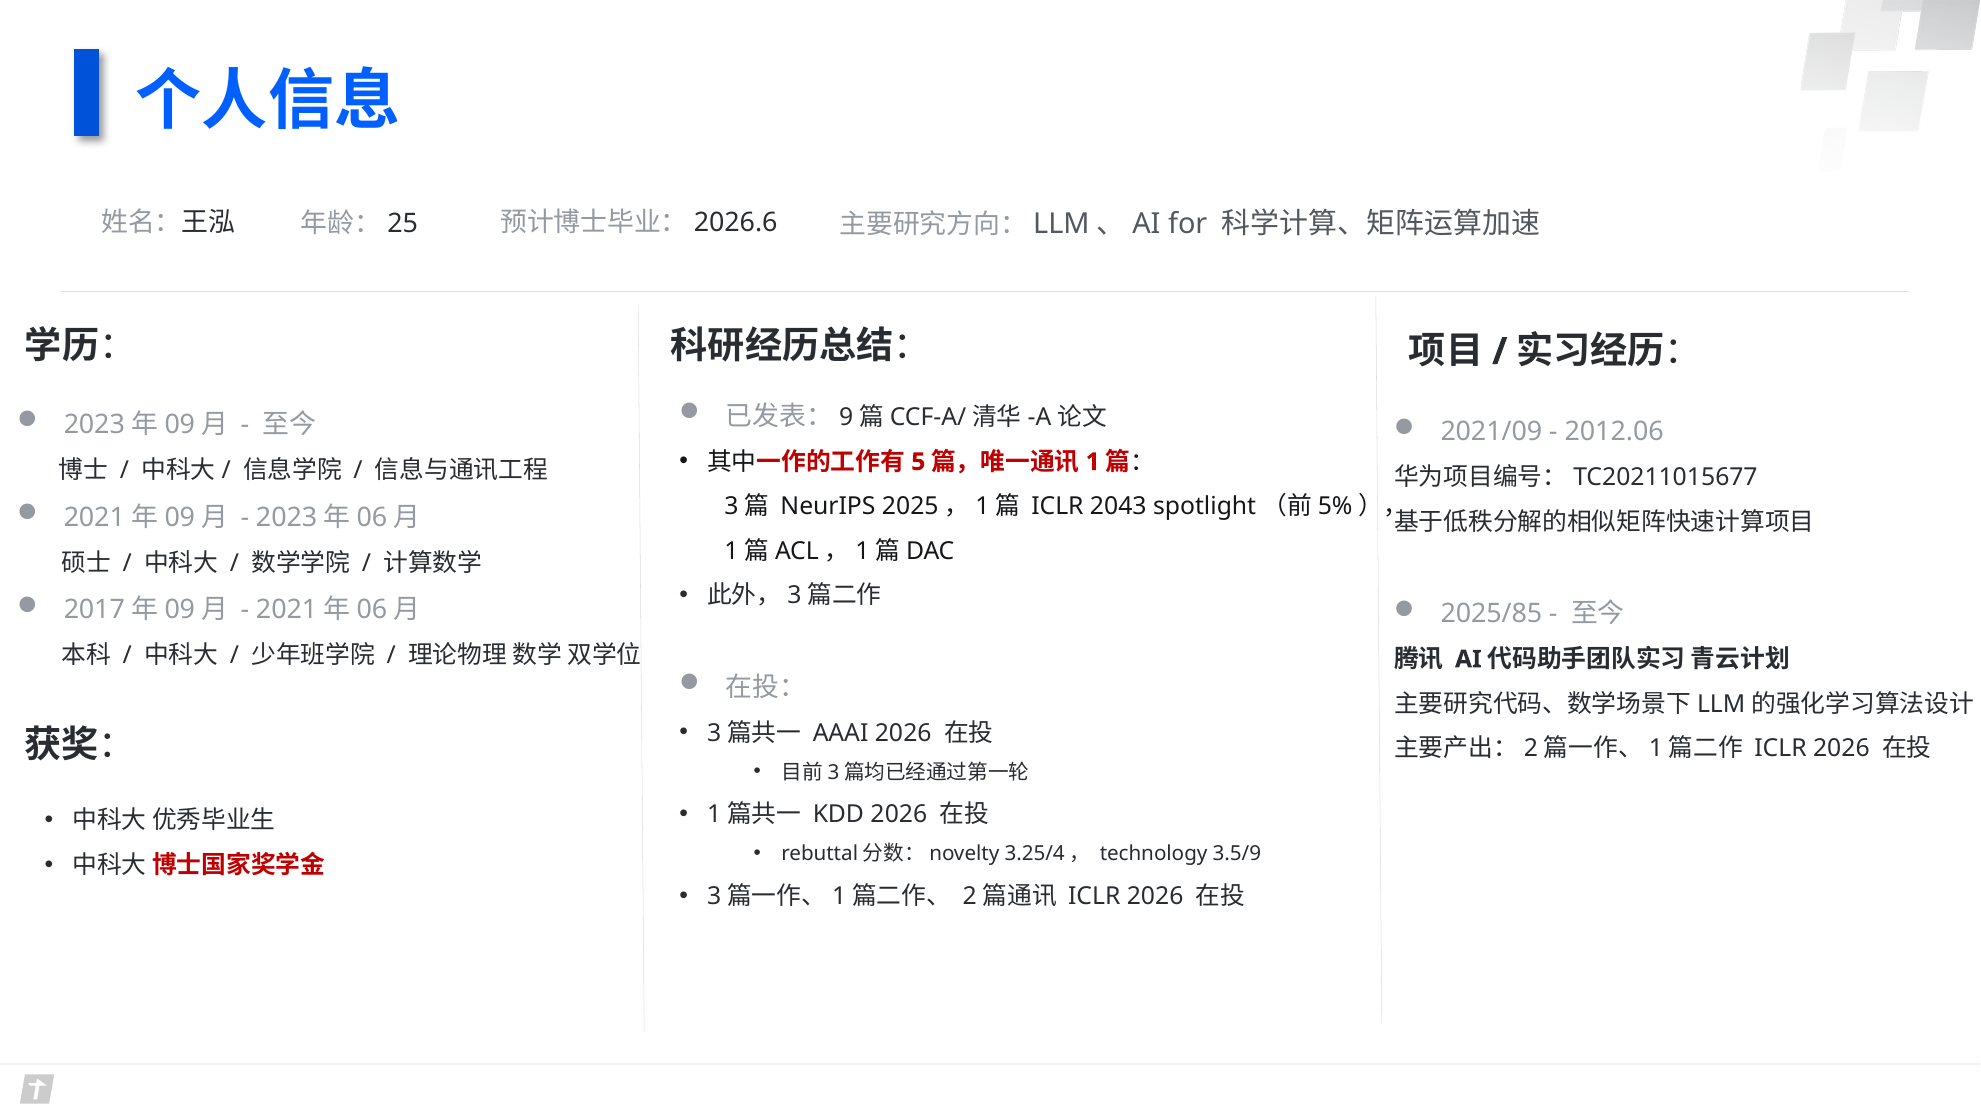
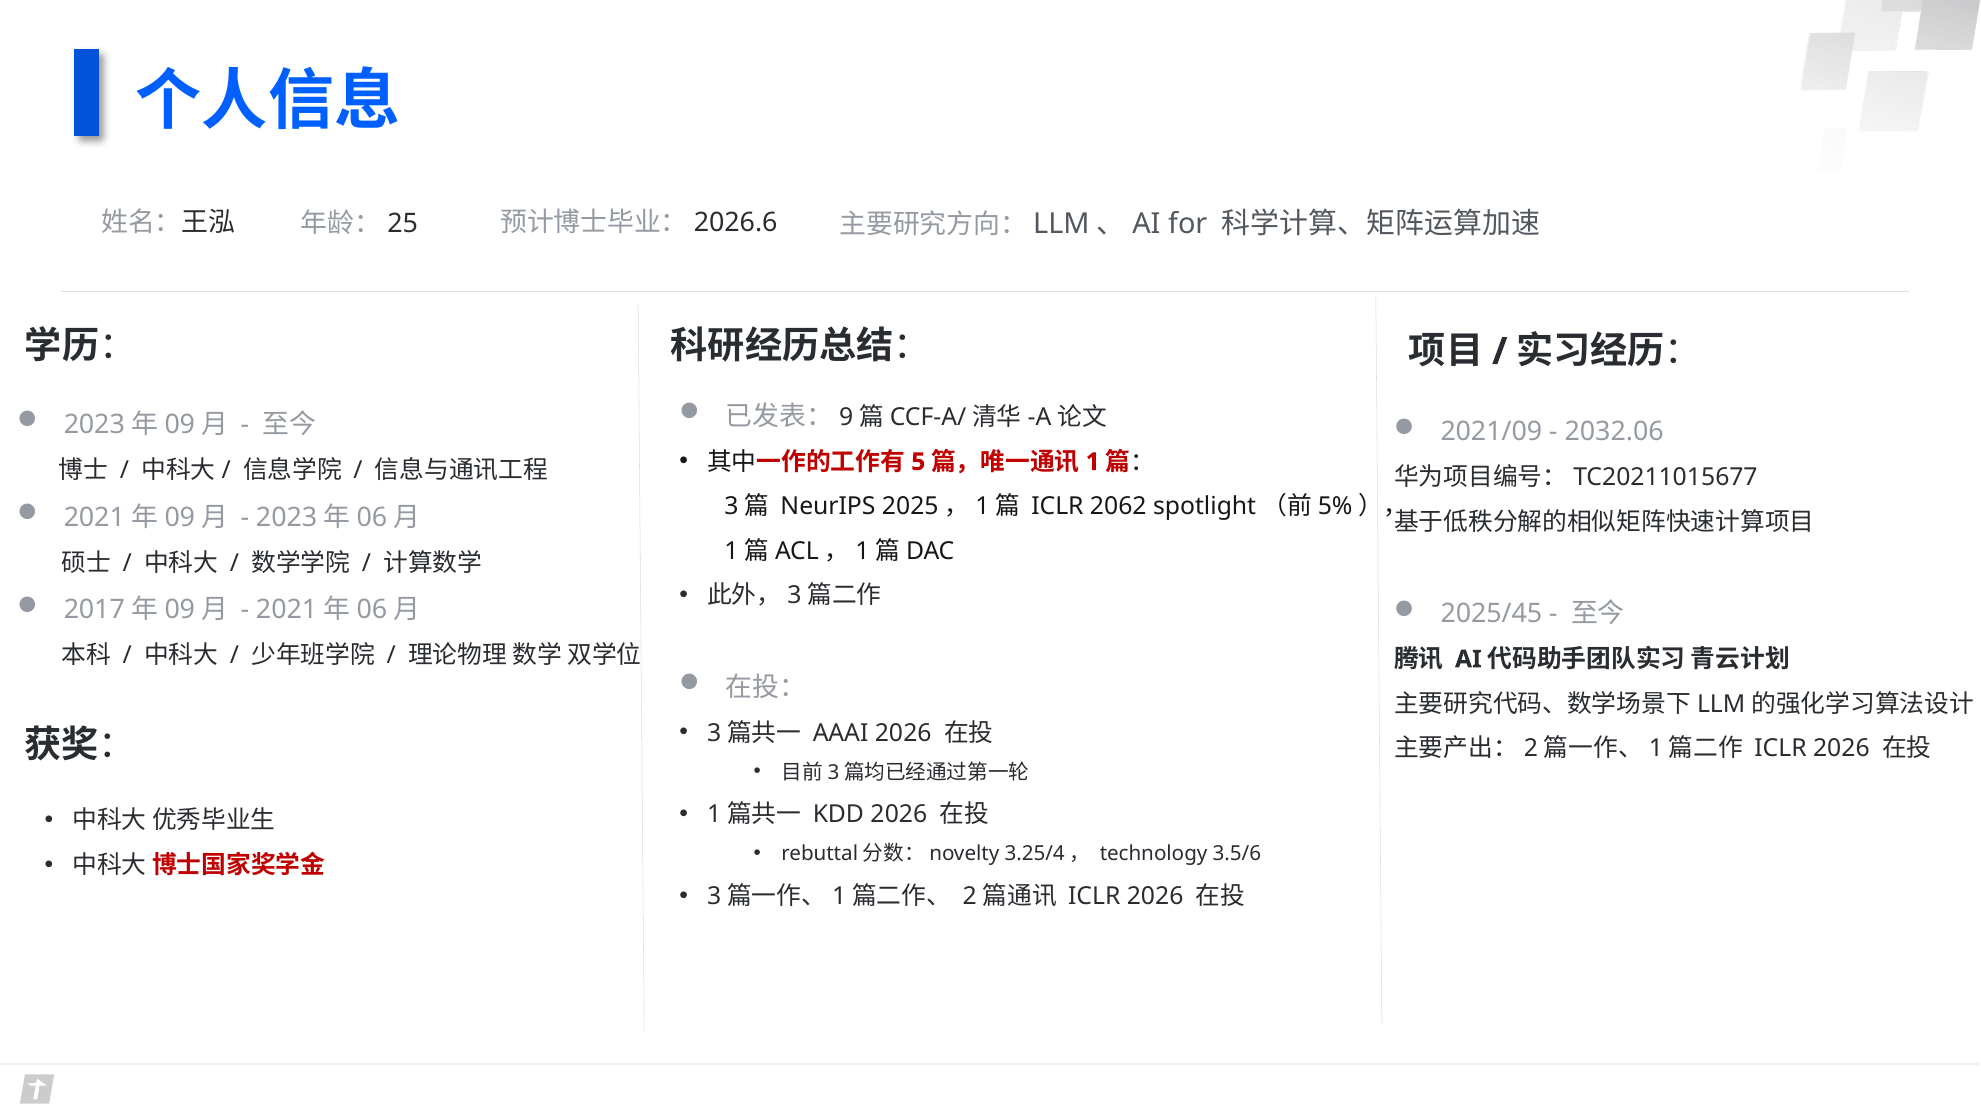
2012.06: 2012.06 -> 2032.06 (1614, 432)
2043: 2043 -> 2062 (1118, 507)
2025/85: 2025/85 -> 2025/45 (1491, 614)
3.5/9: 3.5/9 -> 3.5/6 (1237, 854)
